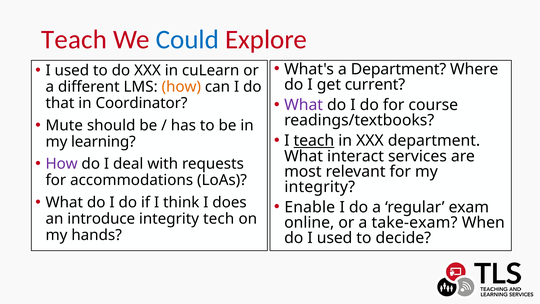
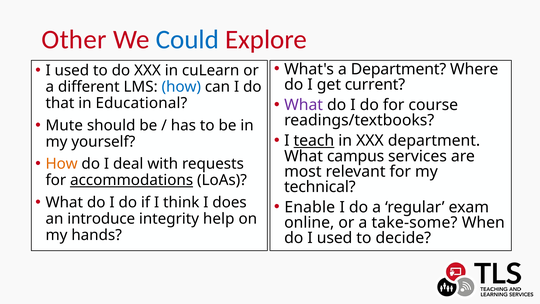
Teach: Teach -> Other (74, 39)
how colour: orange -> blue (181, 87)
Coordinator: Coordinator -> Educational (141, 103)
learning: learning -> yourself (103, 142)
interact: interact -> campus (356, 156)
How colour: purple -> orange (62, 164)
accommodations underline: none -> present (132, 180)
integrity: integrity -> technical (320, 187)
tech: tech -> help (219, 219)
take-exam: take-exam -> take-some (414, 222)
